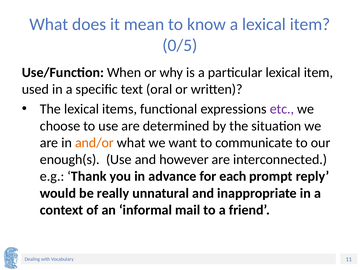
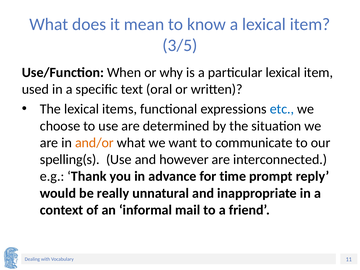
0/5: 0/5 -> 3/5 (180, 45)
etc colour: purple -> blue (282, 109)
enough(s: enough(s -> spelling(s (70, 160)
each: each -> time (233, 176)
